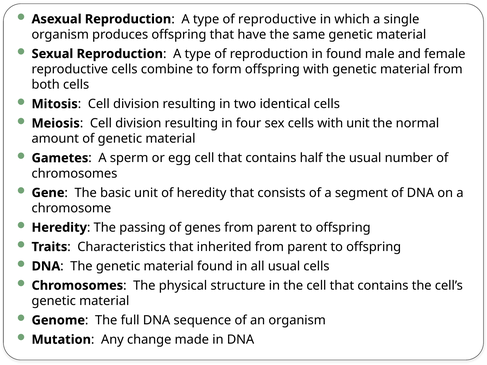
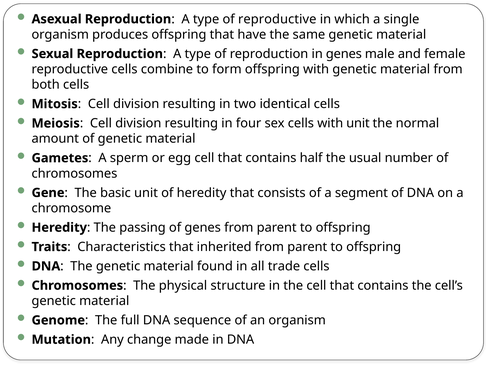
in found: found -> genes (344, 54)
all usual: usual -> trade (284, 266)
